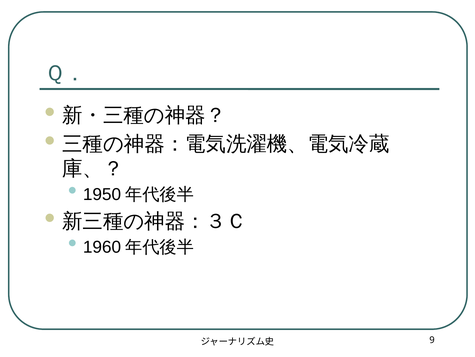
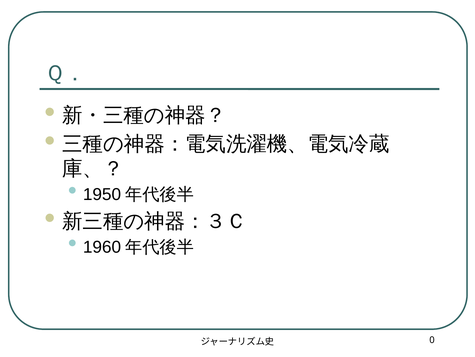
9: 9 -> 0 (432, 340)
